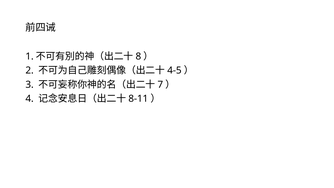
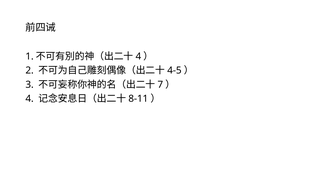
8: 8 -> 4 (138, 56)
